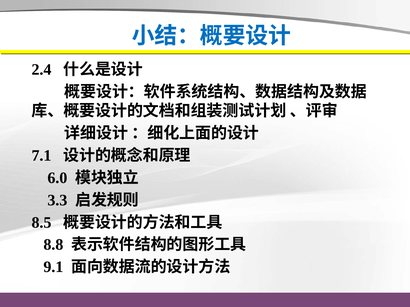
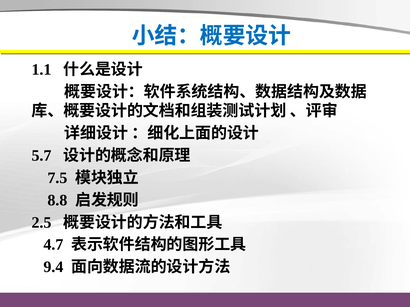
2.4: 2.4 -> 1.1 (41, 70)
7.1: 7.1 -> 5.7 (41, 156)
6.0: 6.0 -> 7.5 (57, 178)
3.3: 3.3 -> 8.8 (57, 200)
8.5: 8.5 -> 2.5 (41, 223)
8.8: 8.8 -> 4.7 (53, 245)
9.1: 9.1 -> 9.4 (53, 267)
